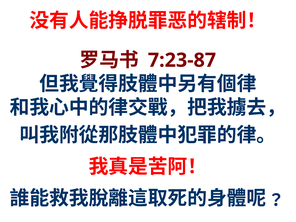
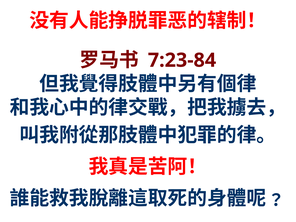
7:23-87: 7:23-87 -> 7:23-84 (182, 60)
